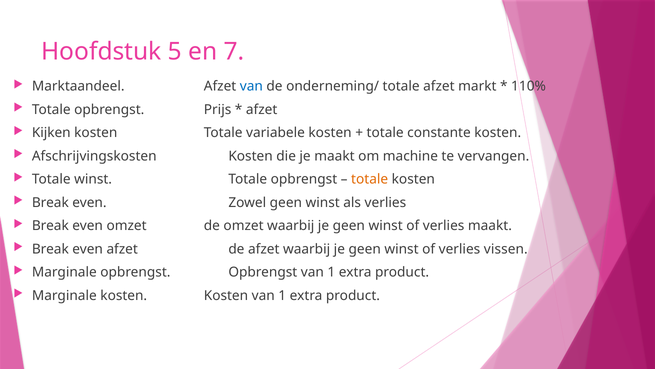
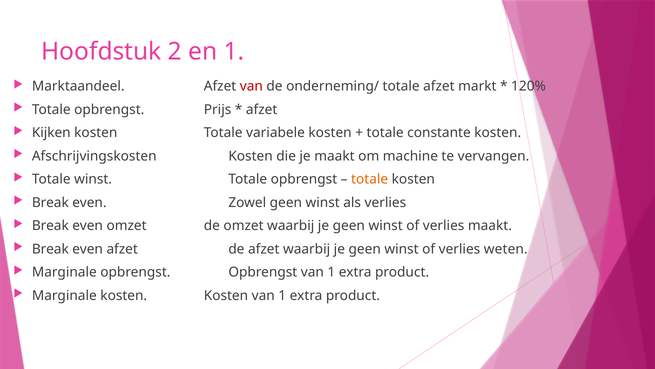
5: 5 -> 2 (175, 52)
en 7: 7 -> 1 (234, 52)
van colour: blue -> red (251, 86)
110%: 110% -> 120% (529, 86)
vissen: vissen -> weten (506, 249)
